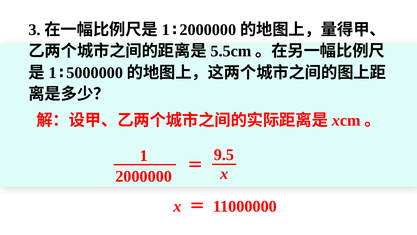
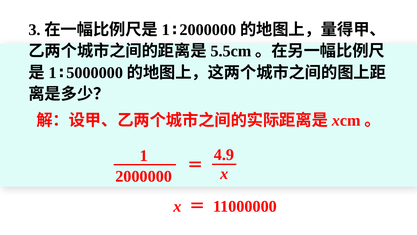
9.5: 9.5 -> 4.9 (224, 154)
